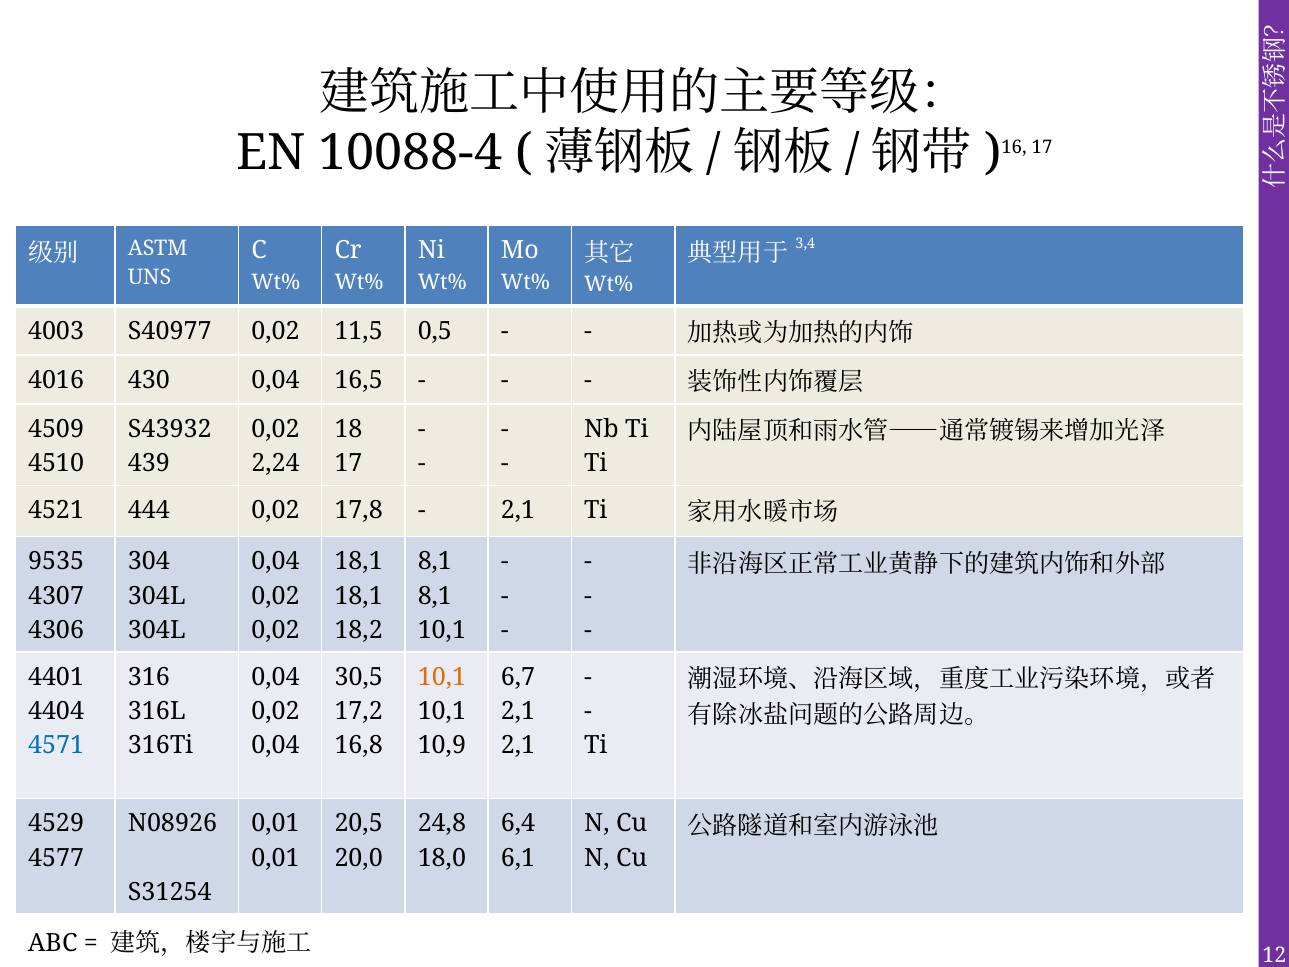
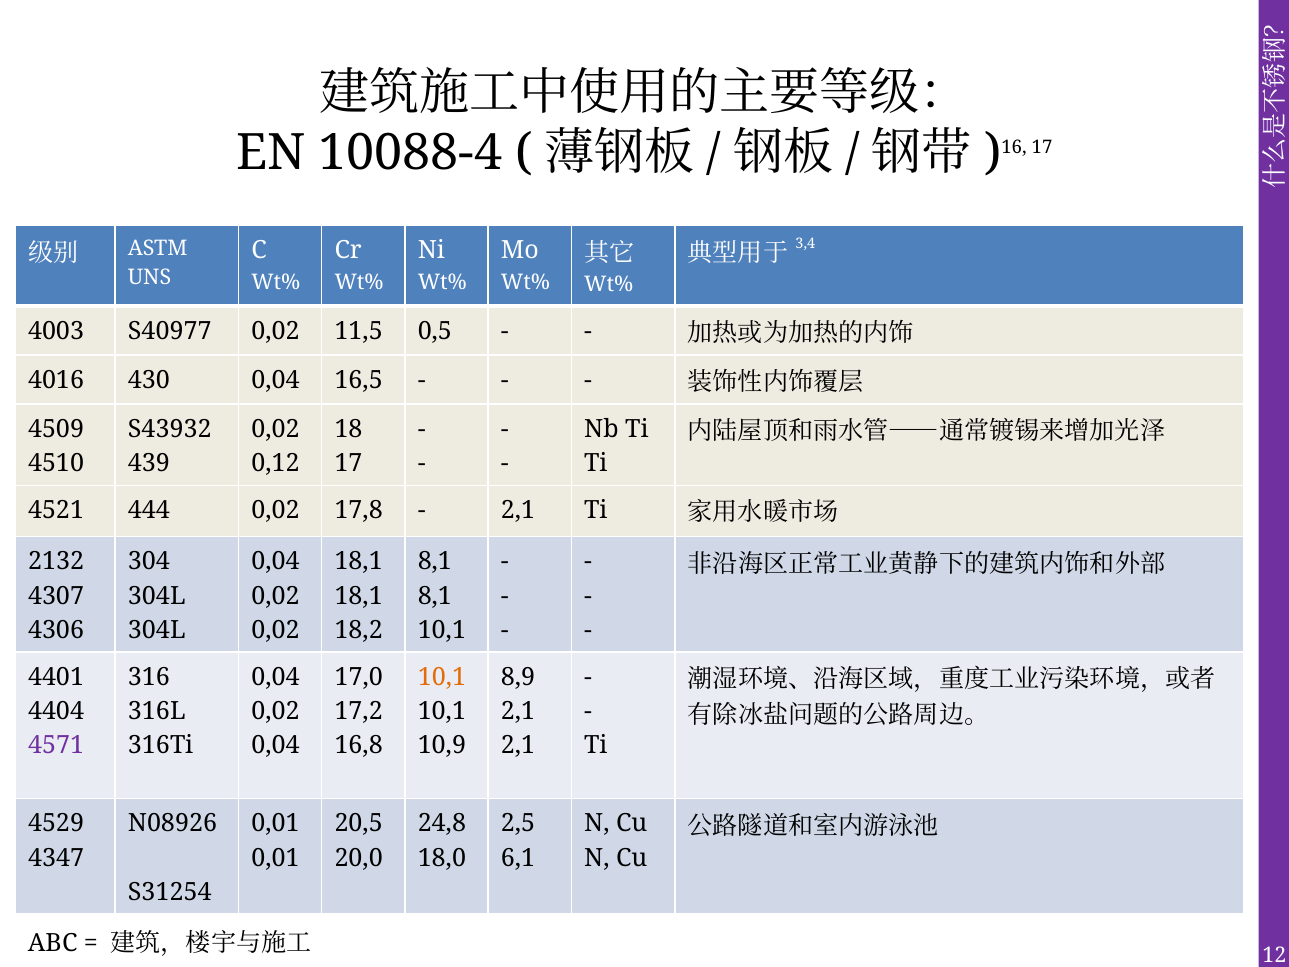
2,24: 2,24 -> 0,12 (275, 463)
9535: 9535 -> 2132 (56, 562)
30,5: 30,5 -> 17,0 (359, 677)
6,7: 6,7 -> 8,9 (518, 677)
4571 colour: blue -> purple (56, 745)
6,4: 6,4 -> 2,5 (518, 823)
4577: 4577 -> 4347 (56, 858)
